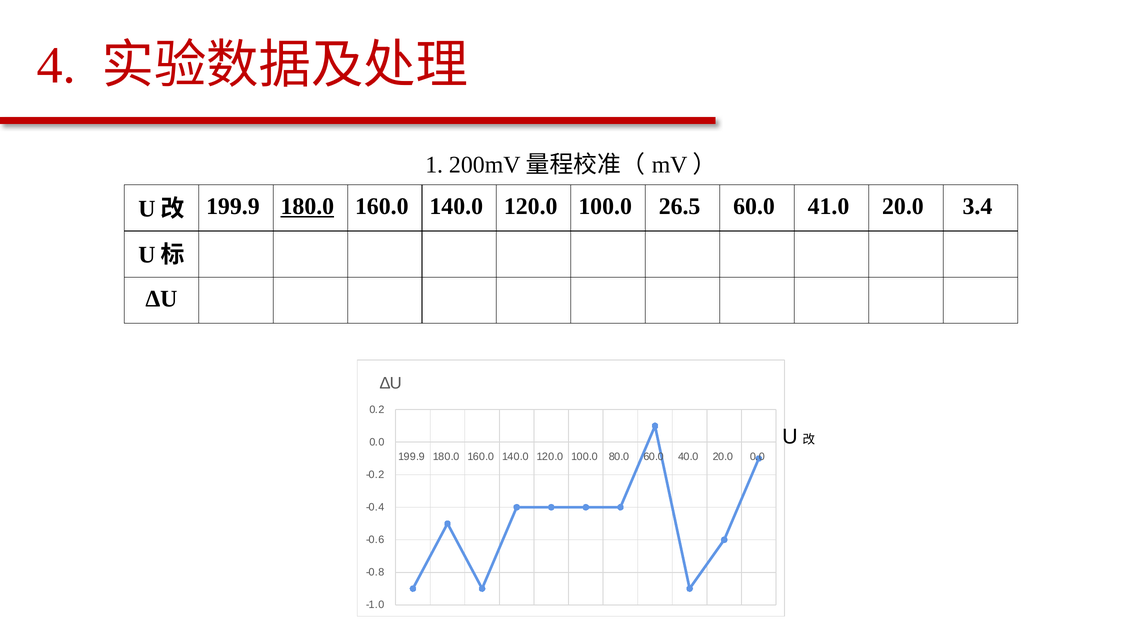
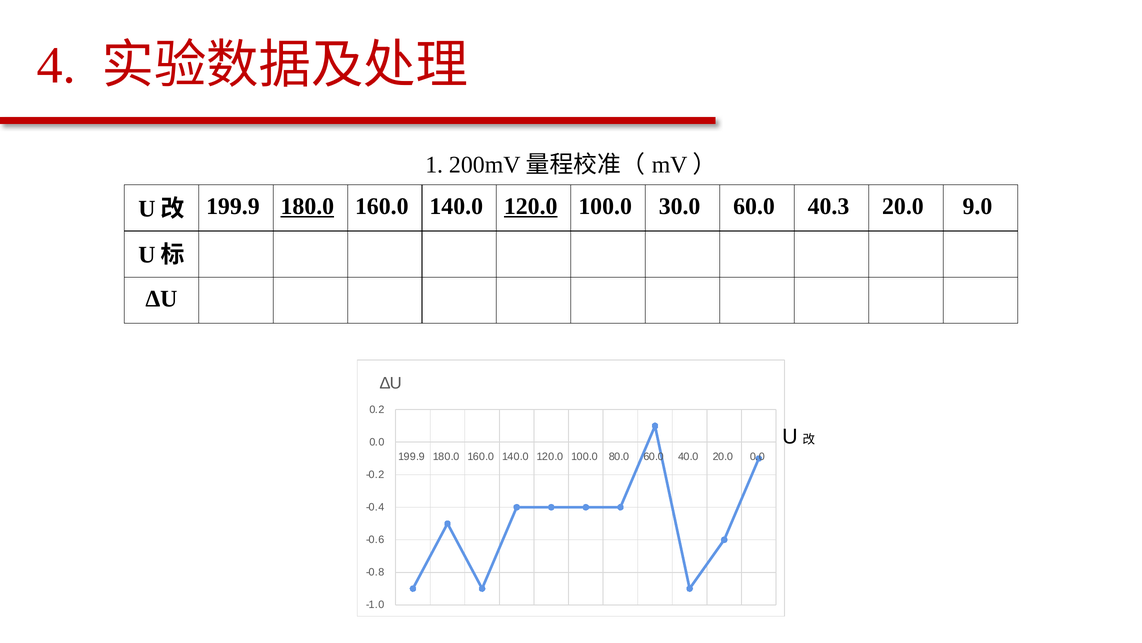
120.0 underline: none -> present (531, 206)
26.5: 26.5 -> 30.0 (680, 206)
41.0: 41.0 -> 40.3 (828, 206)
3.4: 3.4 -> 9.0 (977, 206)
